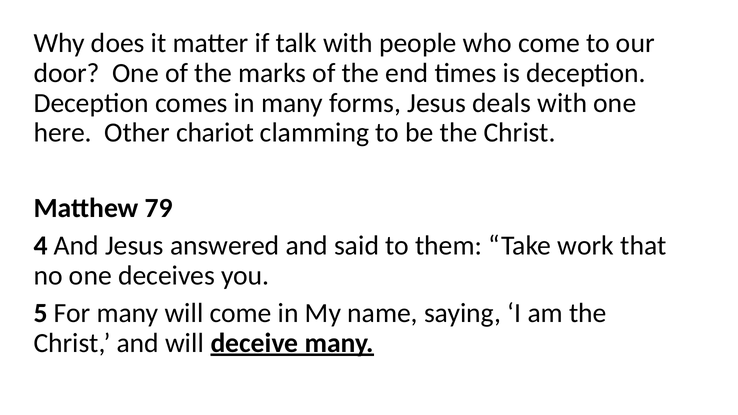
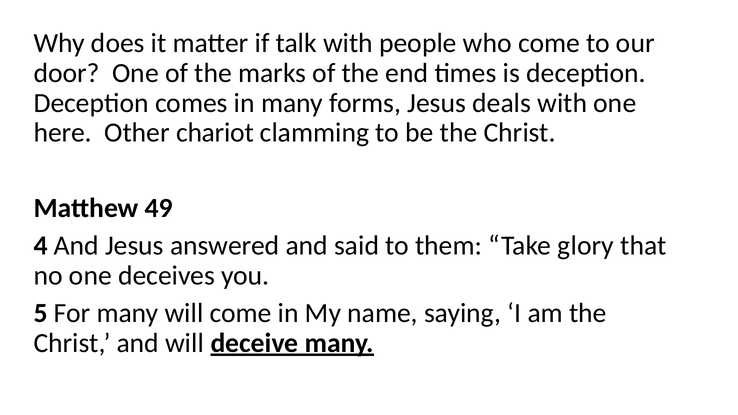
79: 79 -> 49 (159, 208)
work: work -> glory (586, 246)
